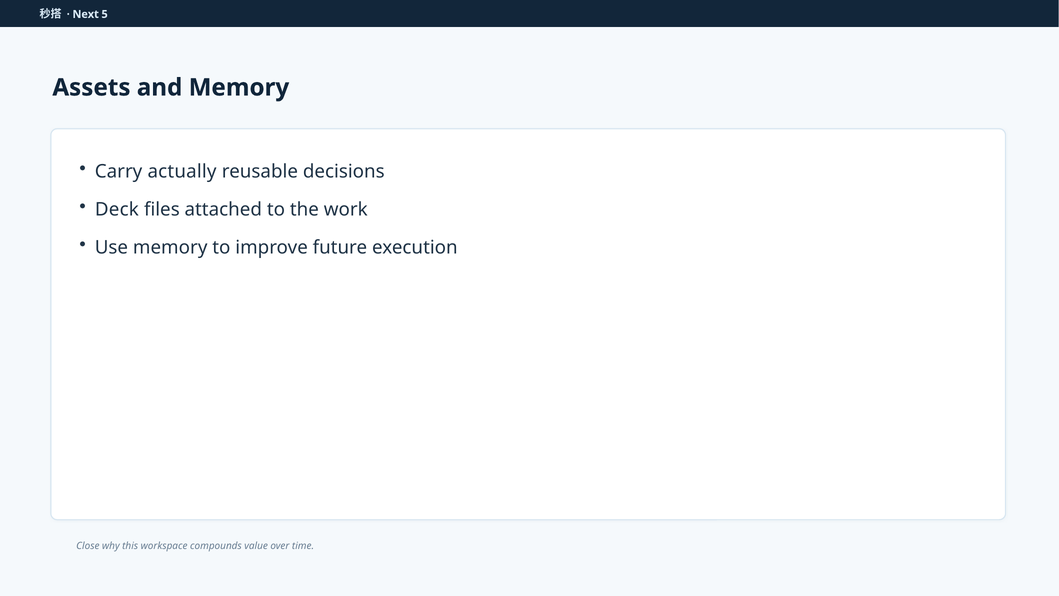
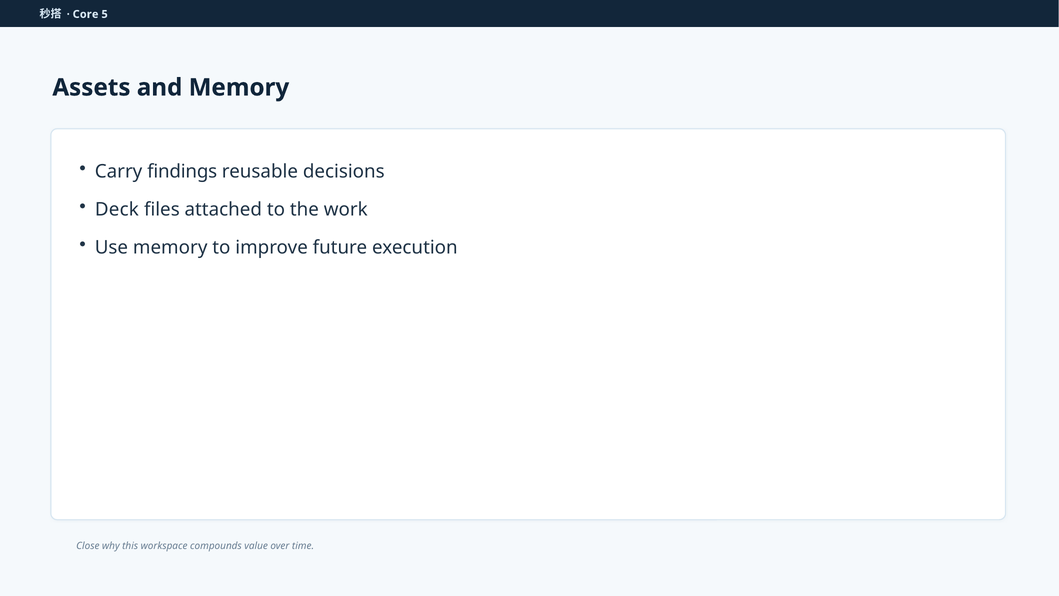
Next: Next -> Core (86, 14)
actually: actually -> findings (182, 171)
